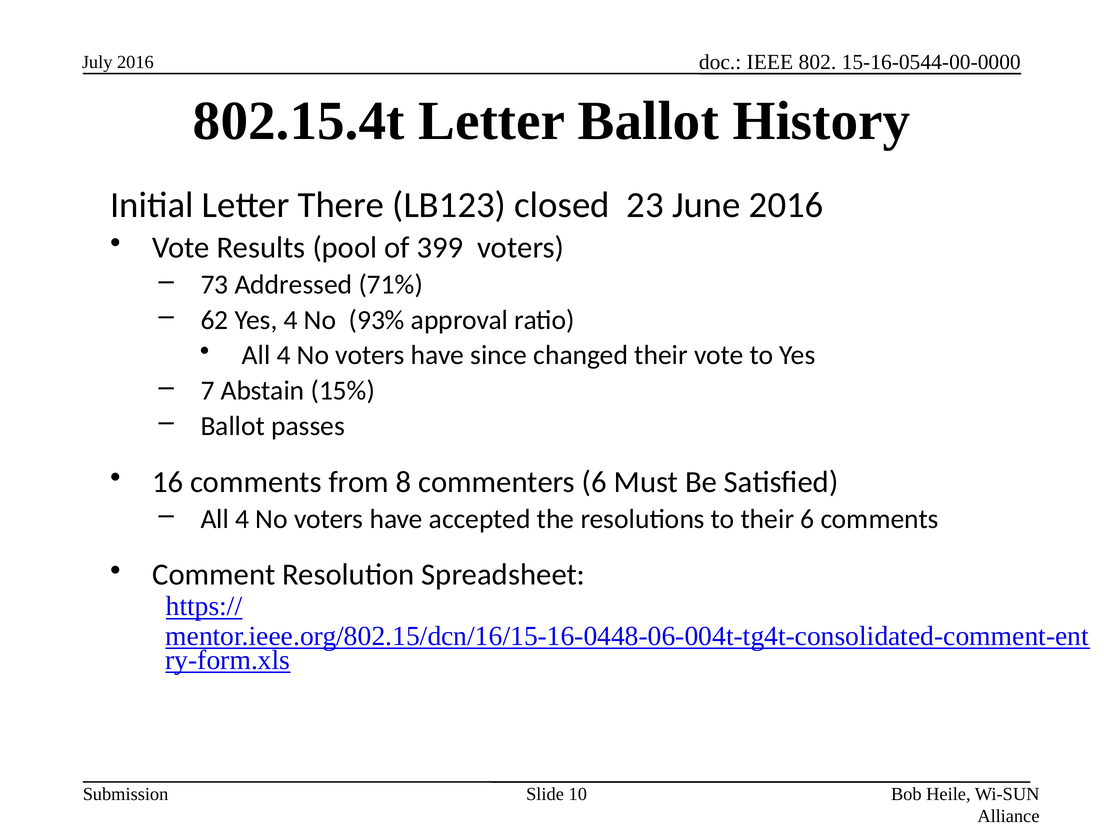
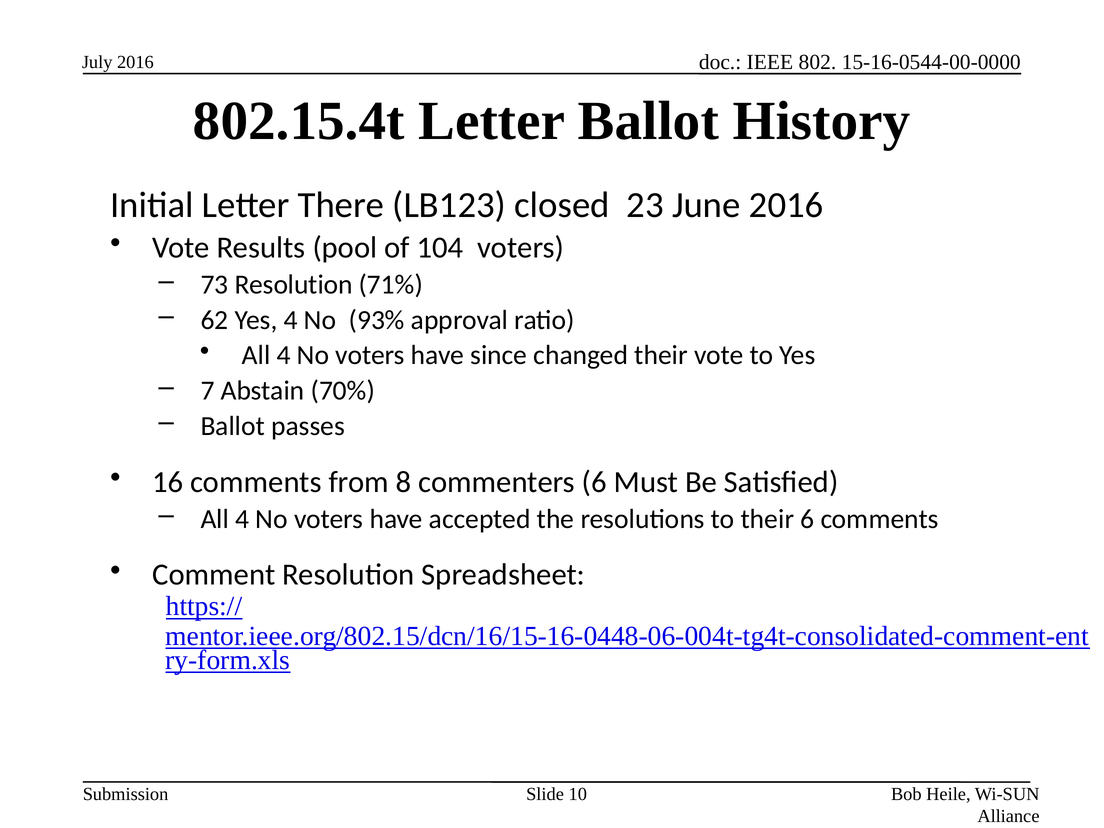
399: 399 -> 104 (440, 248)
73 Addressed: Addressed -> Resolution (294, 285)
15%: 15% -> 70% (343, 391)
